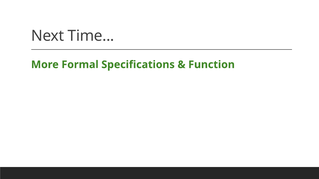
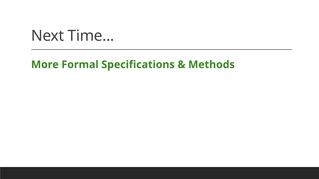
Function: Function -> Methods (212, 65)
